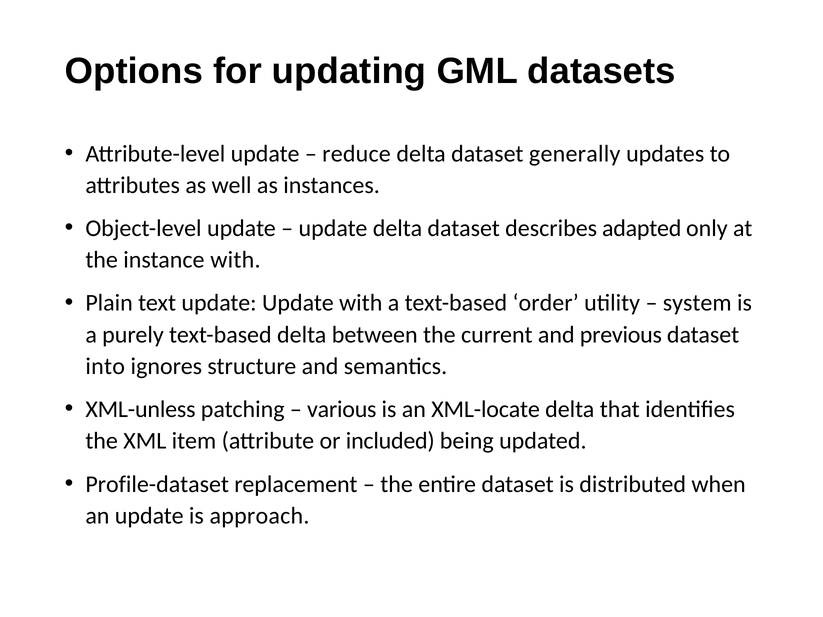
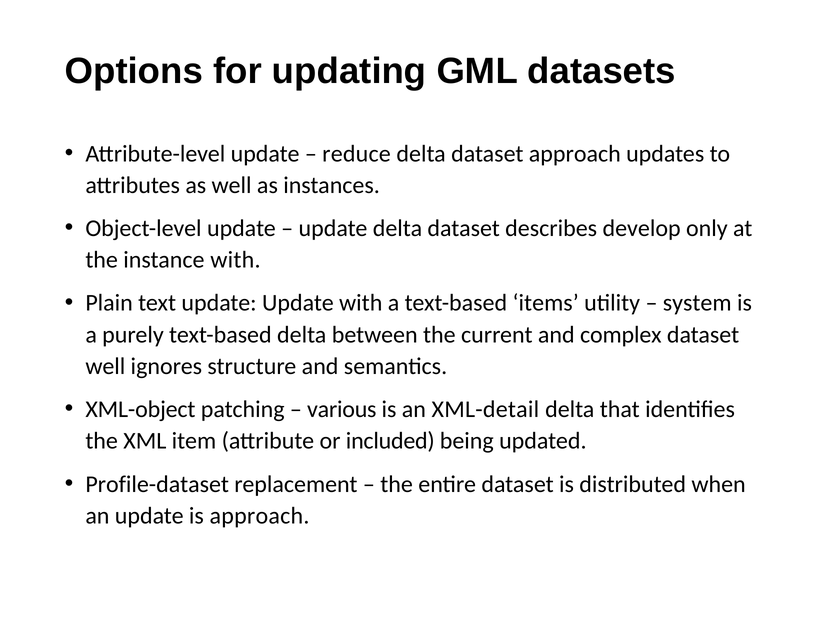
dataset generally: generally -> approach (575, 154)
adapted: adapted -> develop (642, 228)
order: order -> items (546, 303)
previous: previous -> complex (621, 335)
into: into -> well (105, 366)
XML-unless: XML-unless -> XML-object (140, 410)
XML-locate: XML-locate -> XML-detail (485, 410)
